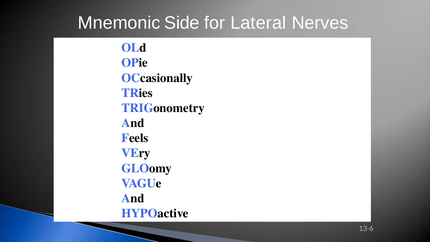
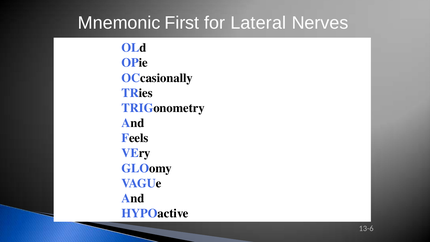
Side: Side -> First (182, 23)
